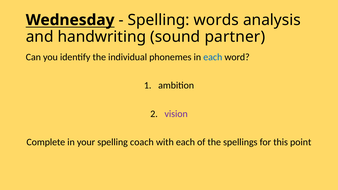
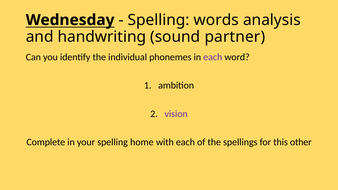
each colour: blue -> purple (213, 57)
coach: coach -> home (142, 142)
point: point -> other (301, 142)
